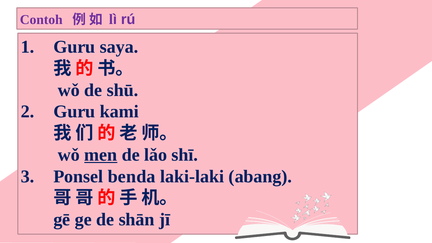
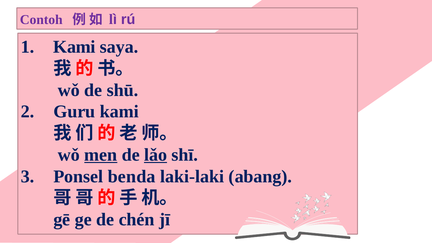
Guru: Guru -> Kami (74, 47)
lǎo underline: none -> present (156, 155)
shān: shān -> chén (137, 220)
